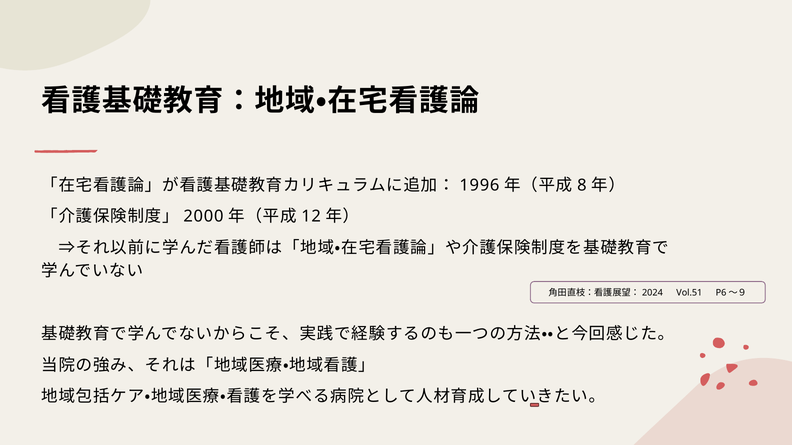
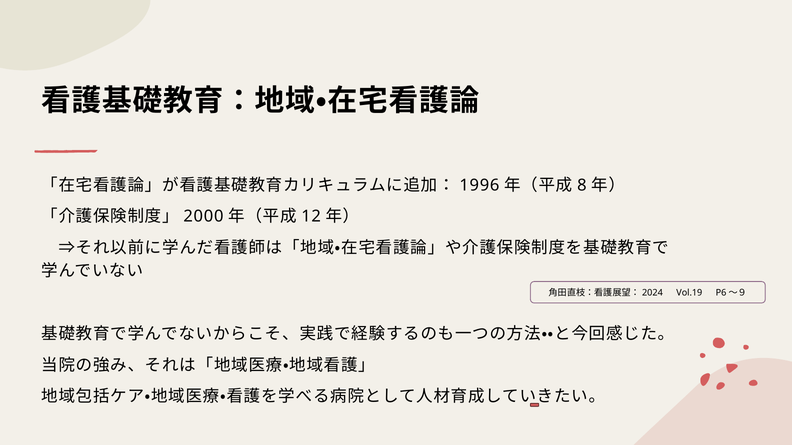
Vol.51: Vol.51 -> Vol.19 (689, 293)
